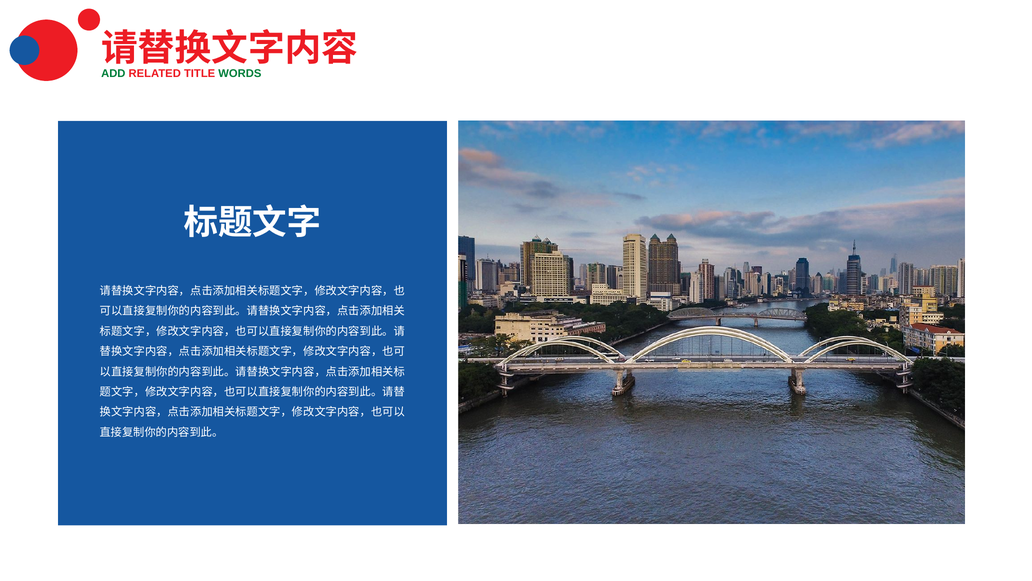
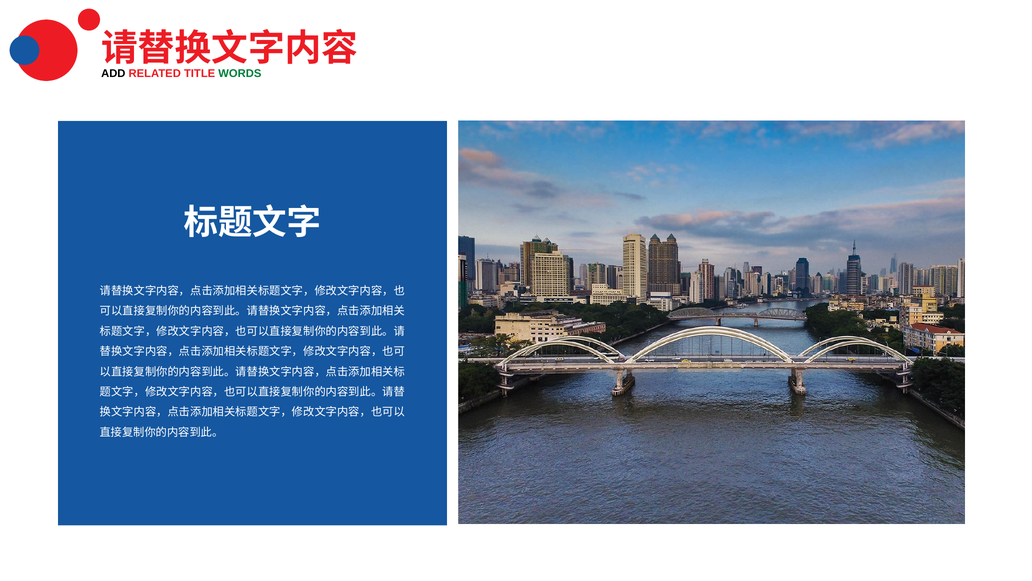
ADD colour: green -> black (113, 74)
